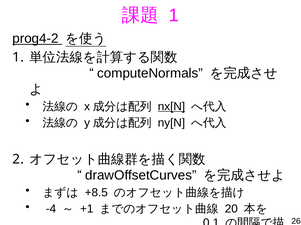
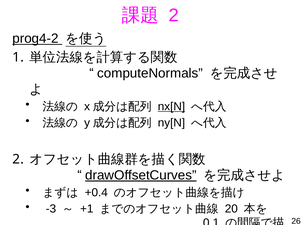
1: 1 -> 2 (174, 15)
drawOffsetCurves underline: none -> present (141, 176)
+8.5: +8.5 -> +0.4 (96, 193)
-4: -4 -> -3 (51, 210)
